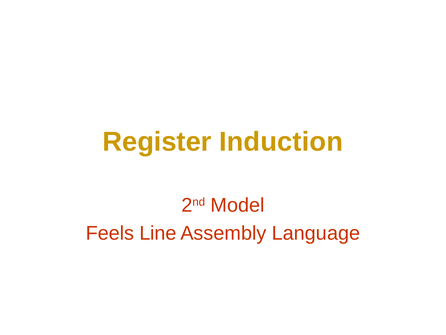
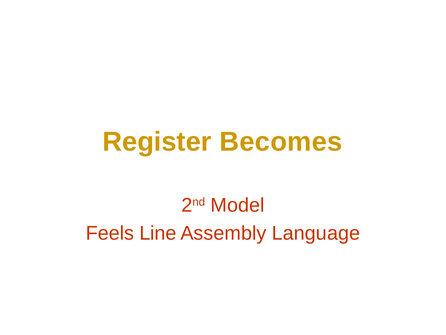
Induction: Induction -> Becomes (281, 142)
